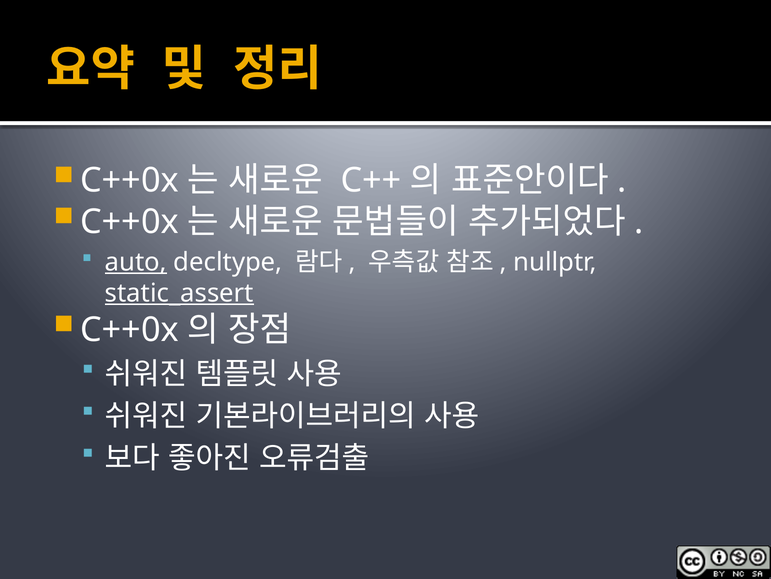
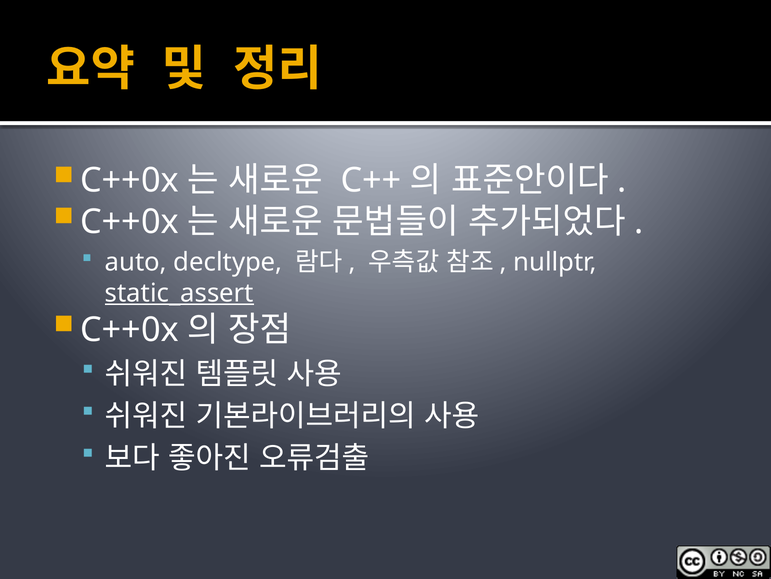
auto underline: present -> none (136, 262)
